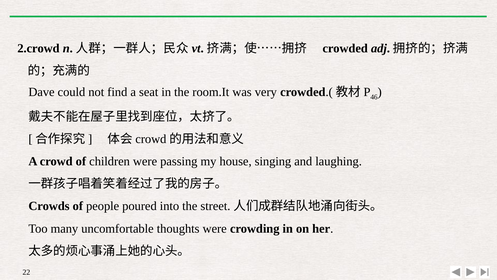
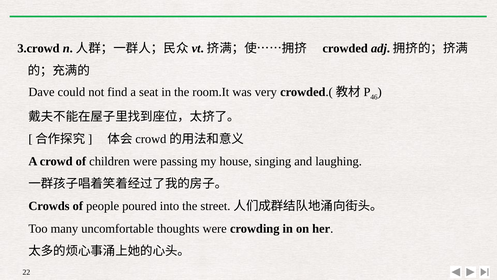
2.crowd: 2.crowd -> 3.crowd (38, 48)
